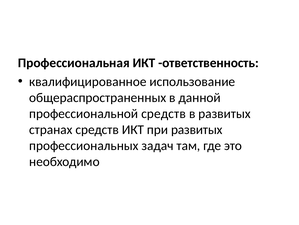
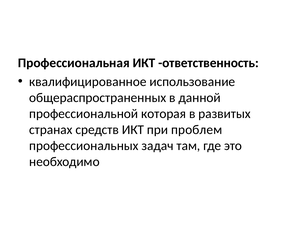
профессиональной средств: средств -> которая (164, 113)
при развитых: развитых -> проблем (197, 129)
